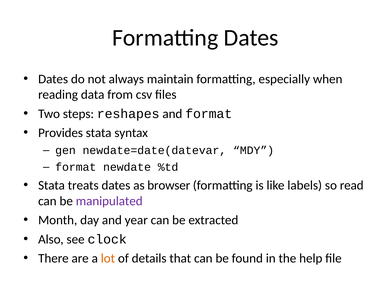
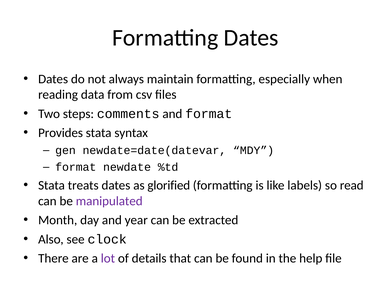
reshapes: reshapes -> comments (128, 114)
browser: browser -> glorified (169, 186)
lot colour: orange -> purple (108, 259)
